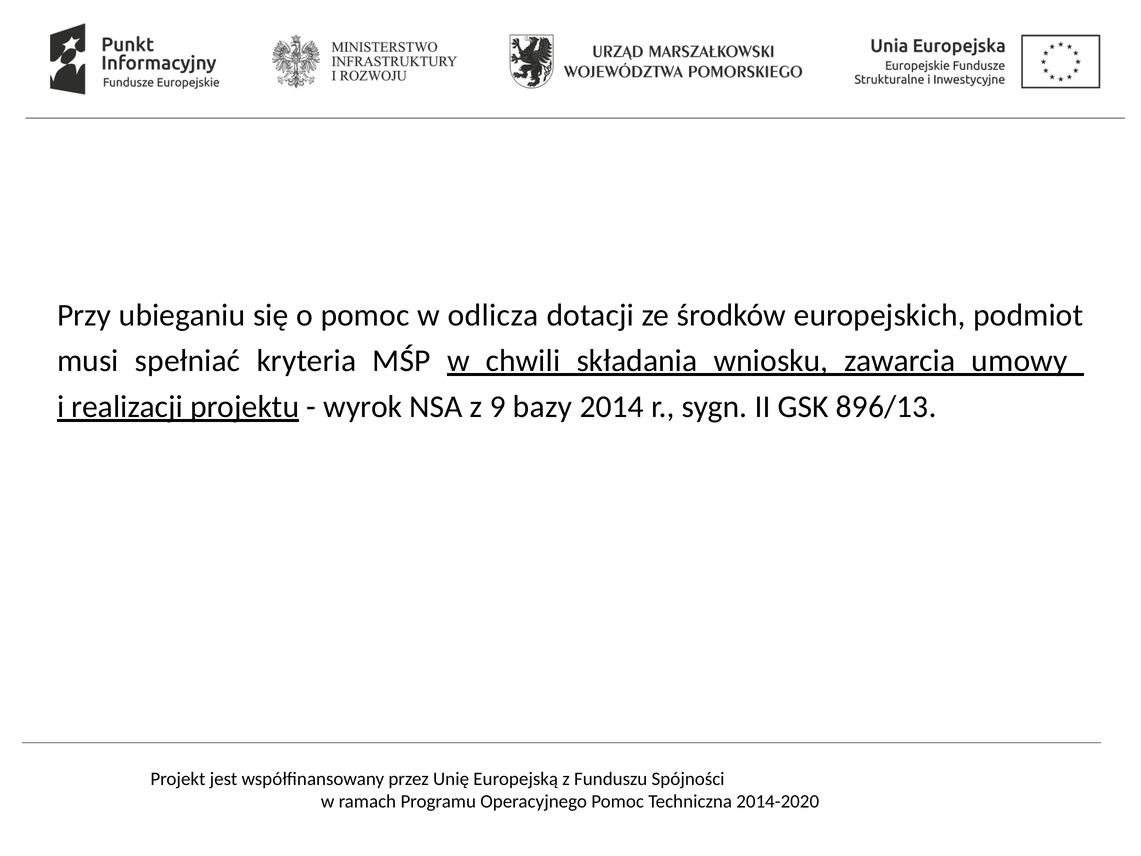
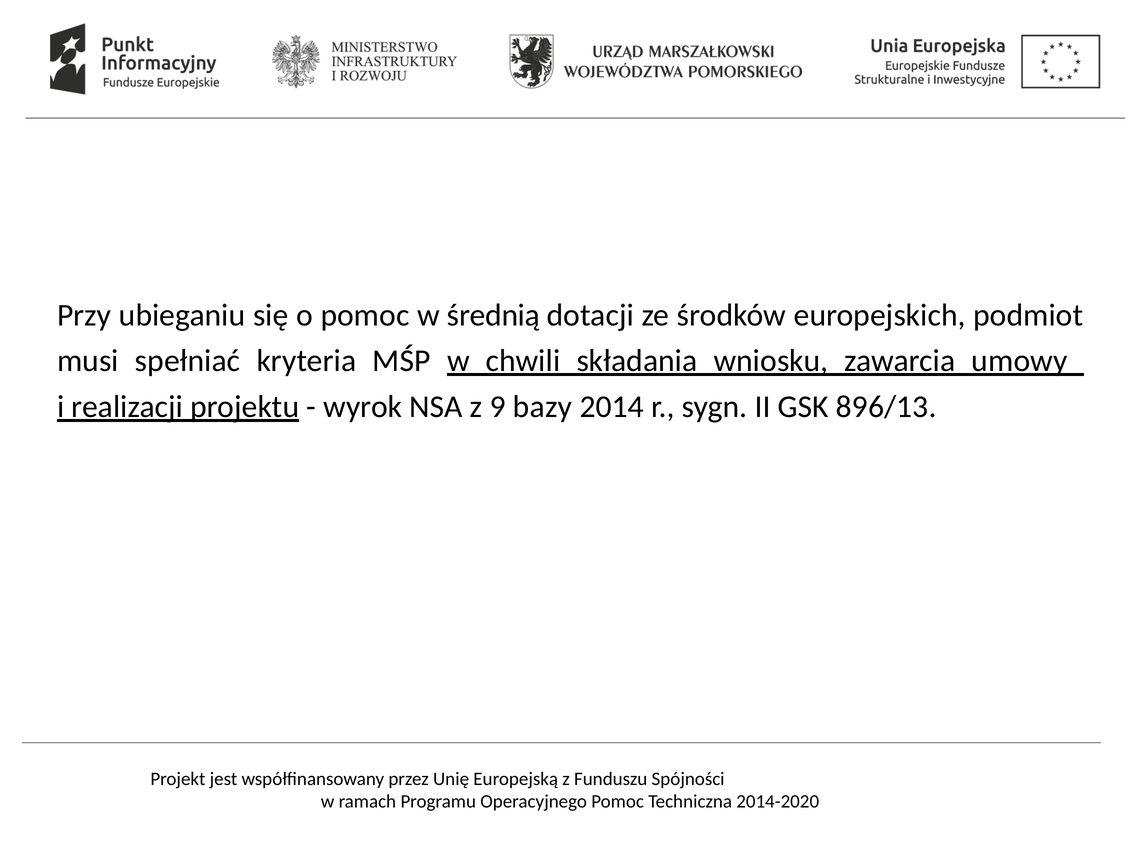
odlicza: odlicza -> średnią (493, 315)
